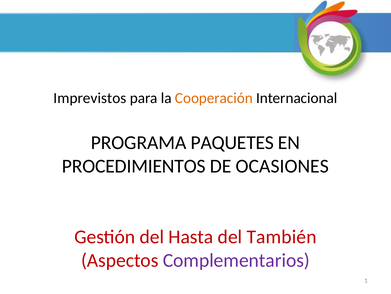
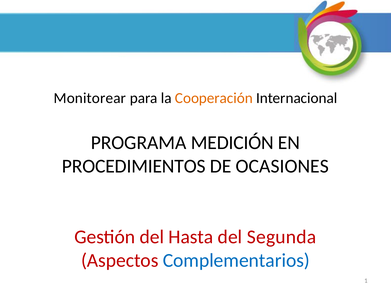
Imprevistos: Imprevistos -> Monitorear (90, 98)
PAQUETES: PAQUETES -> MEDICIÓN (232, 142)
También: También -> Segunda (282, 236)
Complementarios colour: purple -> blue (236, 260)
